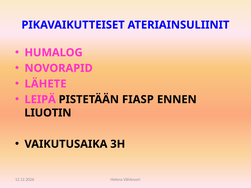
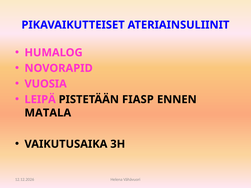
LÄHETE: LÄHETE -> VUOSIA (46, 84)
LIUOTIN: LIUOTIN -> MATALA (48, 113)
